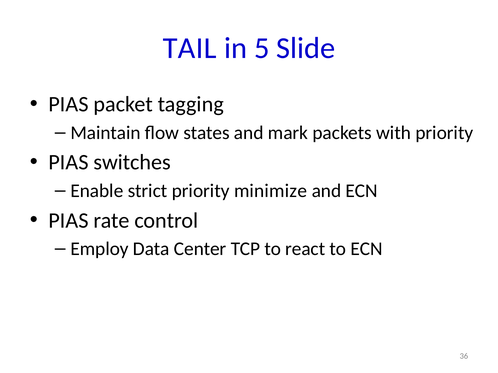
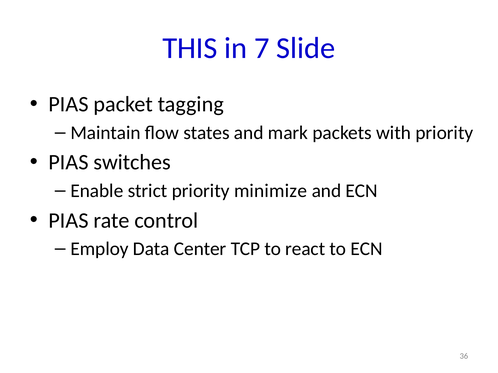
TAIL: TAIL -> THIS (190, 48)
5: 5 -> 7 (262, 48)
